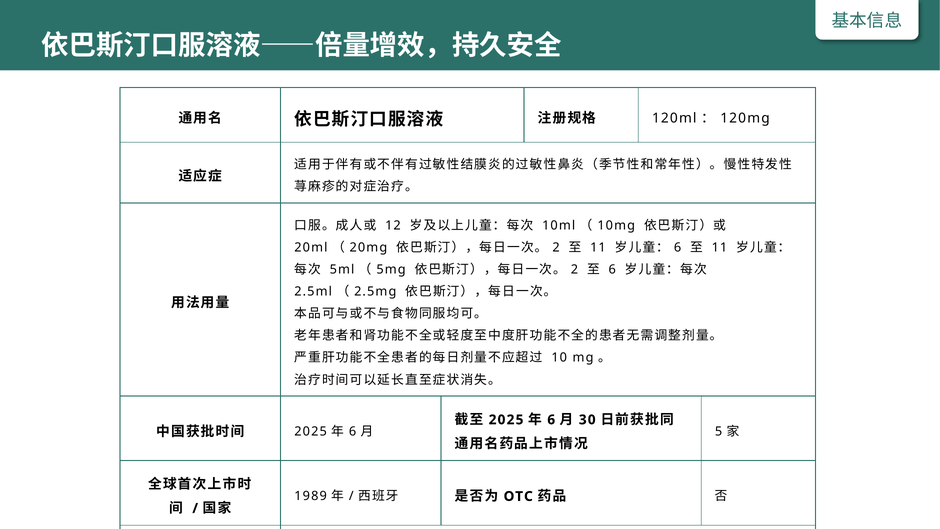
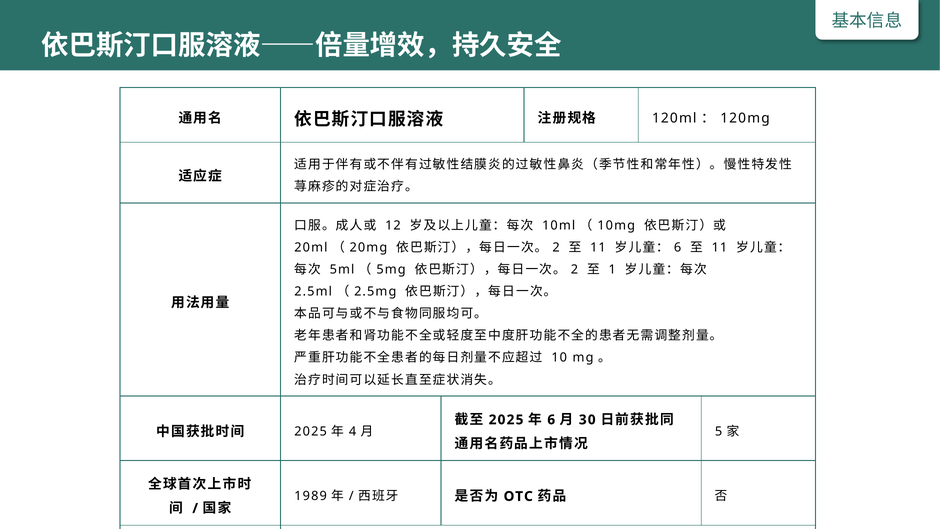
6: 6 -> 1 (612, 269)
6: 6 -> 4 (353, 431)
